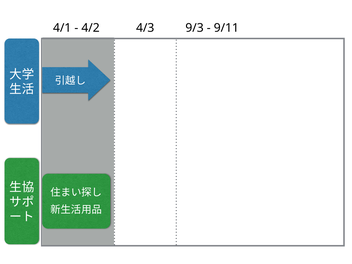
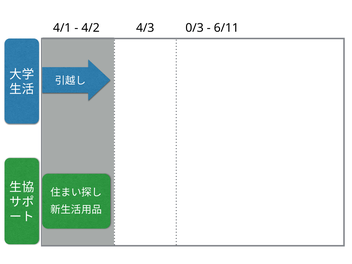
9/3: 9/3 -> 0/3 (195, 28)
9/11: 9/11 -> 6/11 (226, 28)
